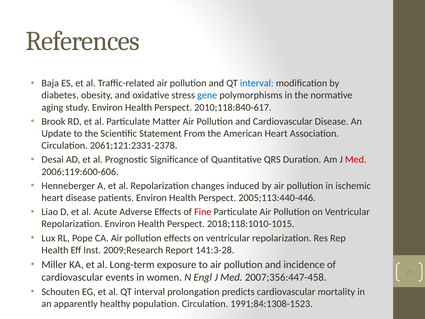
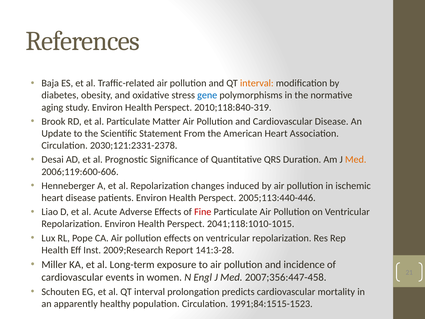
interval colour: blue -> orange (257, 83)
2010;118:840-617: 2010;118:840-617 -> 2010;118:840-319 (233, 107)
2061;121:2331-2378: 2061;121:2331-2378 -> 2030;121:2331-2378 (134, 145)
Med colour: red -> orange (356, 160)
2018;118:1010-1015: 2018;118:1010-1015 -> 2041;118:1010-1015 (251, 224)
1991;84:1308-1523: 1991;84:1308-1523 -> 1991;84:1515-1523 (272, 304)
